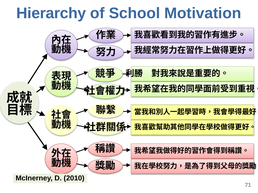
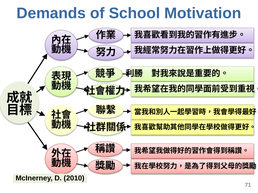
Hierarchy: Hierarchy -> Demands (51, 13)
